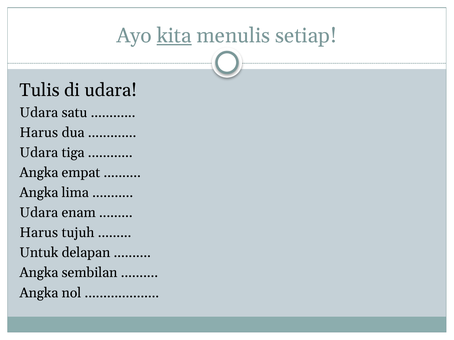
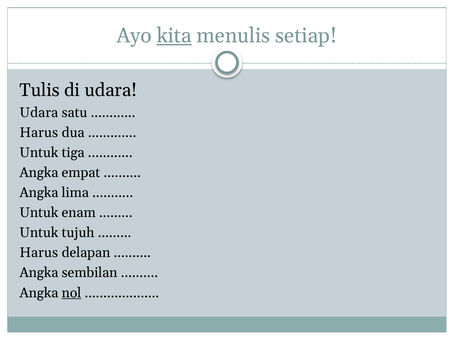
Udara: Udara -> Untuk (39, 153)
Udara: Udara -> Untuk (39, 213)
Harus: Harus -> Untuk (39, 233)
Untuk: Untuk -> Harus (39, 253)
nol underline: none -> present (71, 293)
